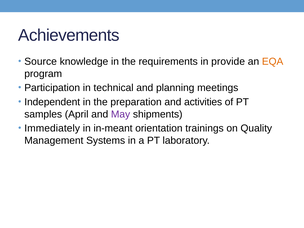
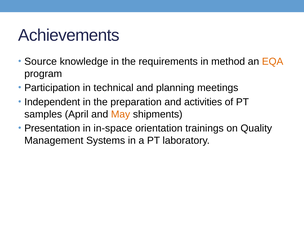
provide: provide -> method (228, 62)
May colour: purple -> orange (121, 114)
Immediately: Immediately -> Presentation (52, 128)
in-meant: in-meant -> in-space (113, 128)
